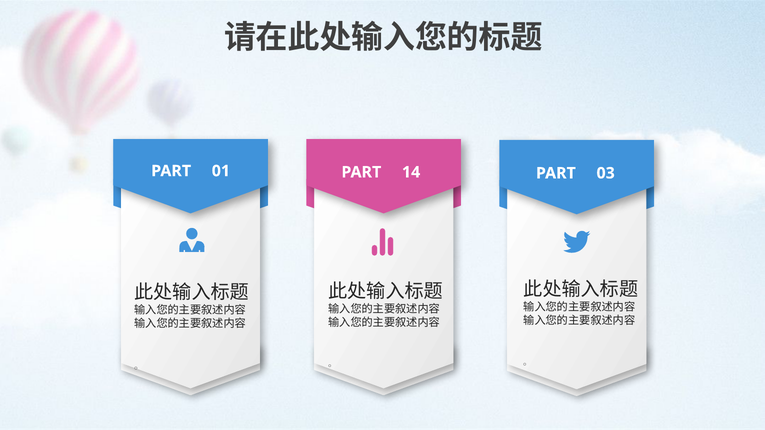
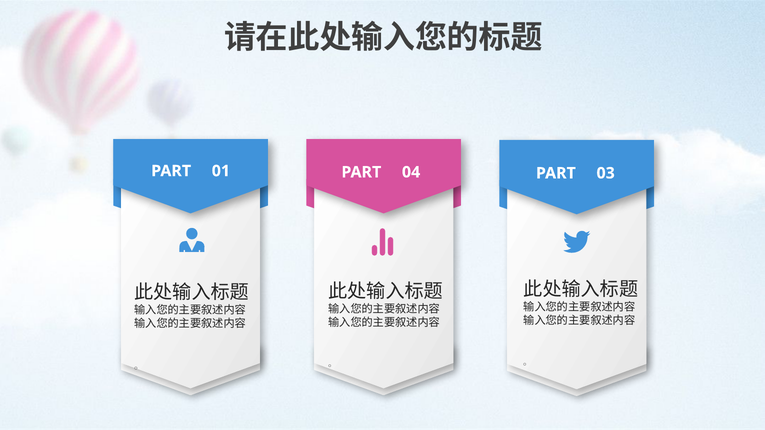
14: 14 -> 04 (411, 172)
